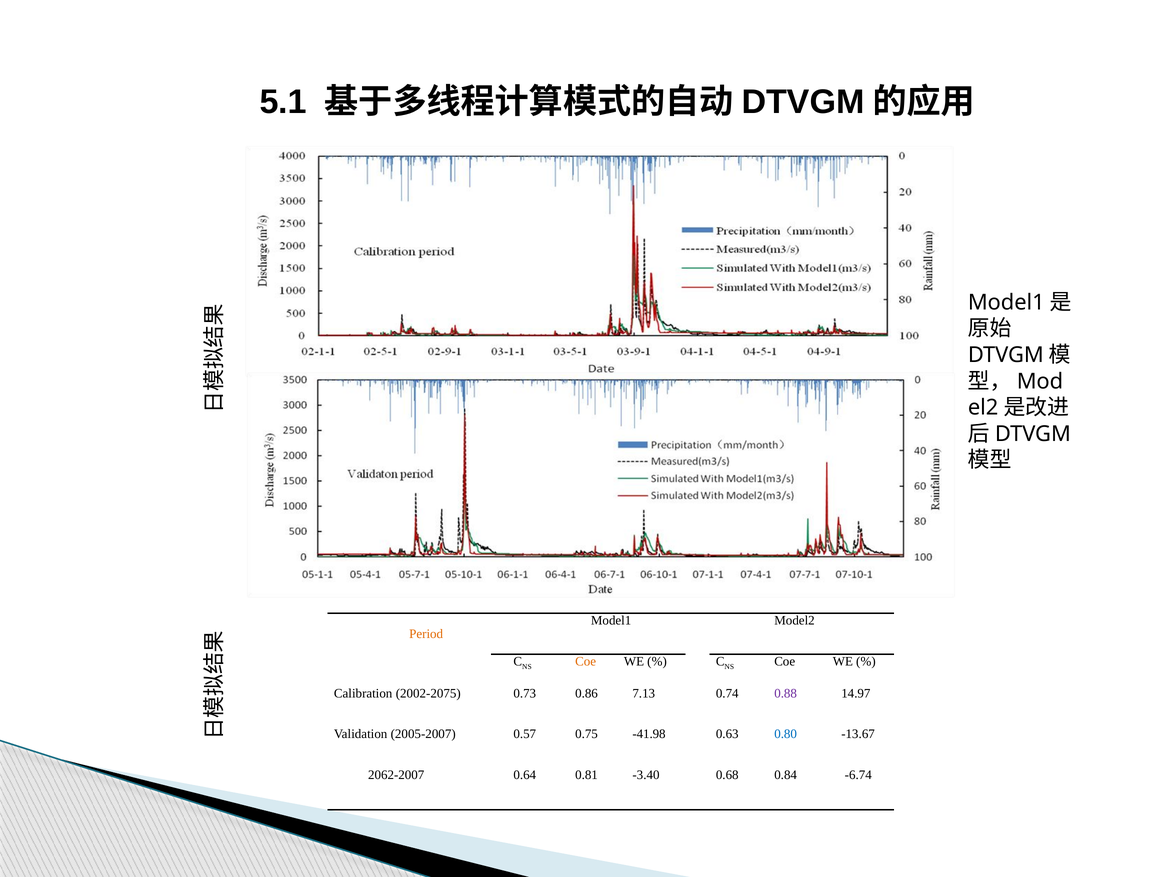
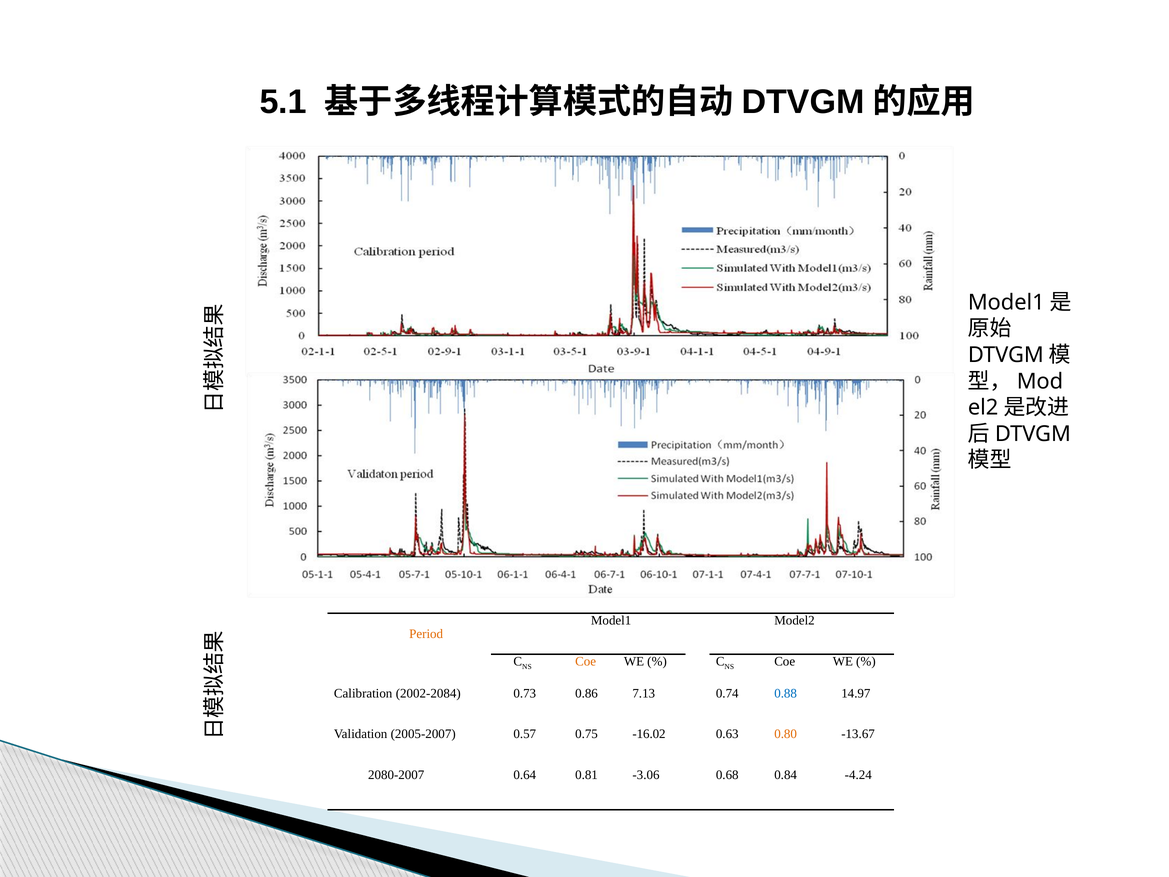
2002-2075: 2002-2075 -> 2002-2084 (428, 693)
0.88 colour: purple -> blue (786, 693)
-41.98: -41.98 -> -16.02 (649, 734)
0.80 colour: blue -> orange (786, 734)
2062-2007: 2062-2007 -> 2080-2007 (396, 775)
-3.40: -3.40 -> -3.06 (646, 775)
-6.74: -6.74 -> -4.24 (858, 775)
